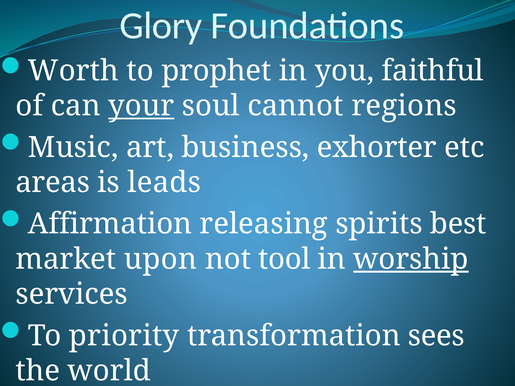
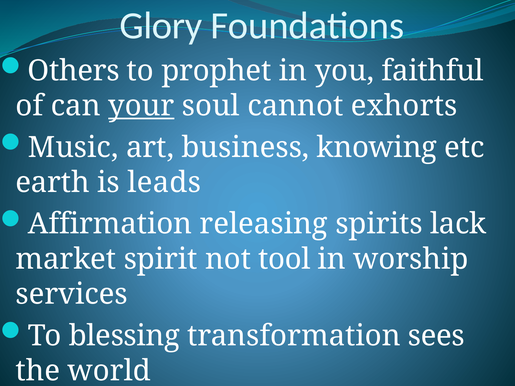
Worth: Worth -> Others (74, 71)
regions: regions -> exhorts (404, 106)
exhorter: exhorter -> knowing (377, 147)
areas: areas -> earth (53, 183)
best: best -> lack (458, 224)
upon: upon -> spirit (161, 259)
worship underline: present -> none (411, 259)
priority: priority -> blessing (124, 336)
